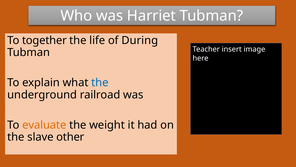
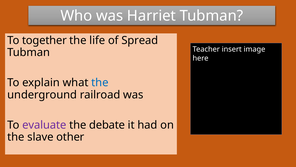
During: During -> Spread (140, 40)
evaluate colour: orange -> purple (44, 125)
weight: weight -> debate (107, 125)
